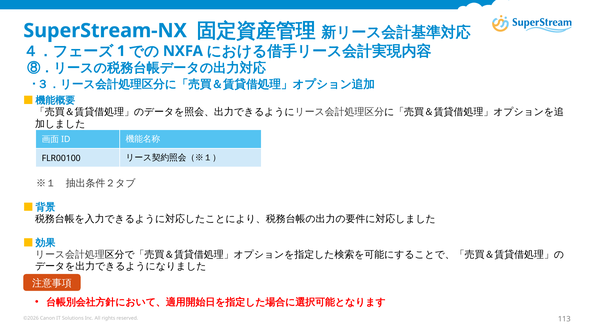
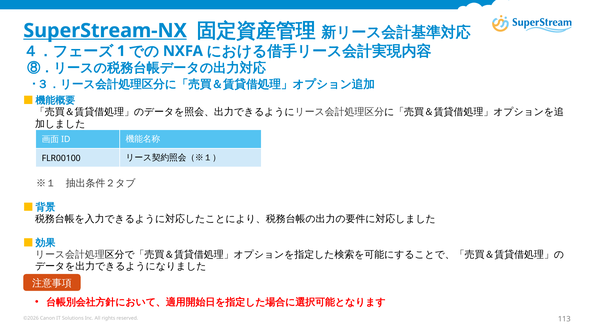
SuperStream-NX underline: none -> present (105, 31)
